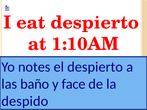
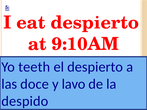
1:10AM: 1:10AM -> 9:10AM (85, 44)
notes: notes -> teeth (34, 67)
baño: baño -> doce (35, 84)
face: face -> lavo (74, 84)
